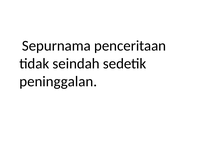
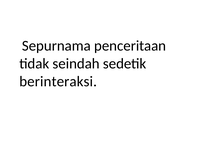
peninggalan: peninggalan -> berinteraksi (58, 81)
